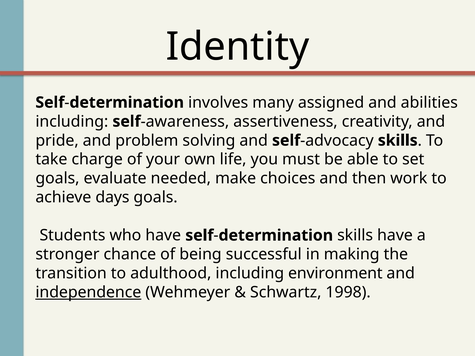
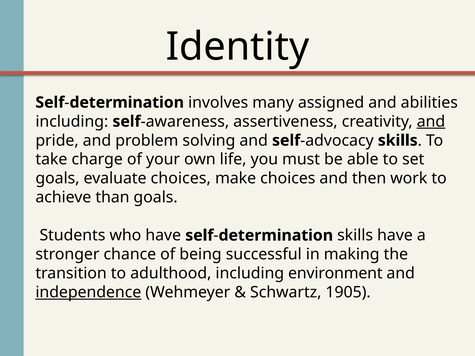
and underline: none -> present (431, 122)
evaluate needed: needed -> choices (181, 179)
days: days -> than (112, 198)
1998: 1998 -> 1905 (348, 293)
